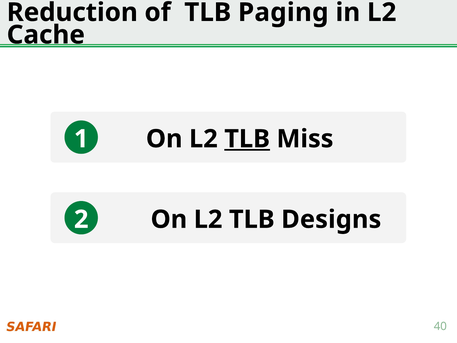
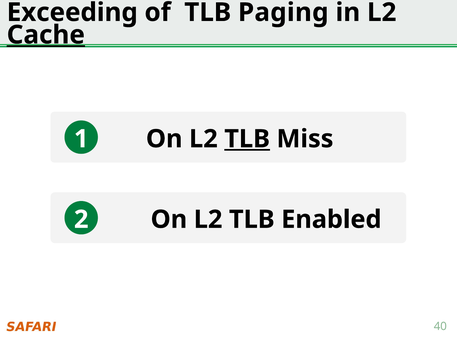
Reduction: Reduction -> Exceeding (72, 12)
Cache underline: none -> present (46, 35)
Designs: Designs -> Enabled (331, 219)
